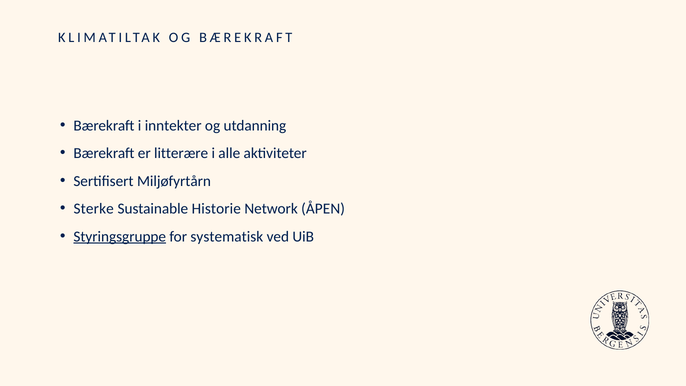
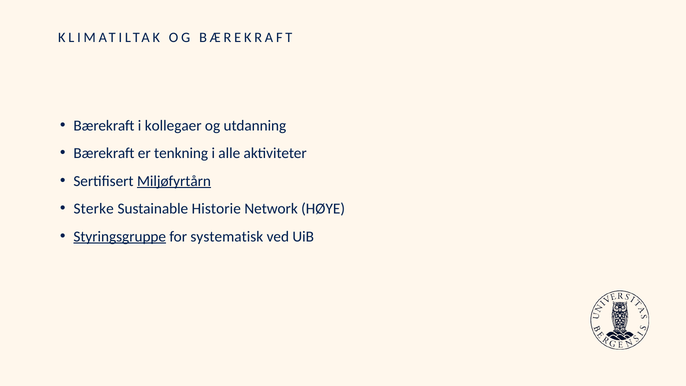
inntekter: inntekter -> kollegaer (173, 125)
litterære: litterære -> tenkning (181, 153)
Miljøfyrtårn underline: none -> present (174, 181)
ÅPEN: ÅPEN -> HØYE (323, 209)
